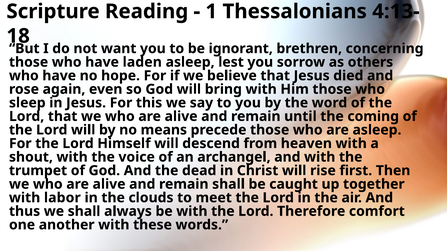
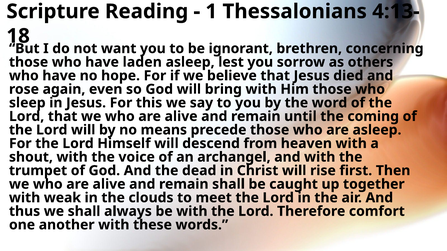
labor: labor -> weak (62, 198)
